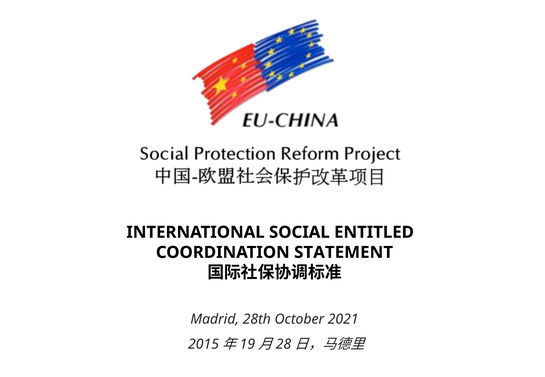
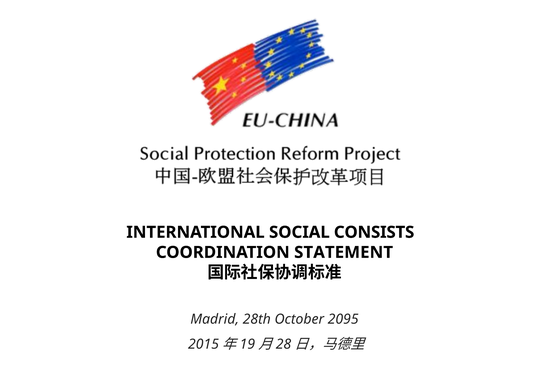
ENTITLED: ENTITLED -> CONSISTS (374, 232)
2021: 2021 -> 2095 (343, 319)
